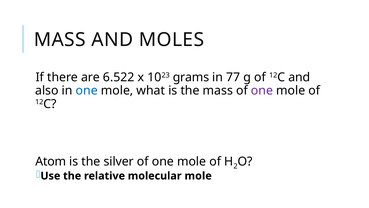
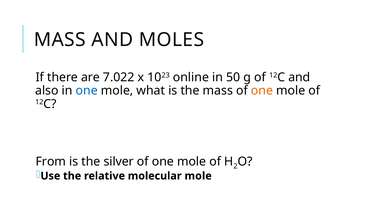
6.522: 6.522 -> 7.022 (119, 77)
grams: grams -> online (191, 77)
77: 77 -> 50 (233, 77)
one colour: purple -> orange (262, 90)
Atom: Atom -> From (51, 161)
